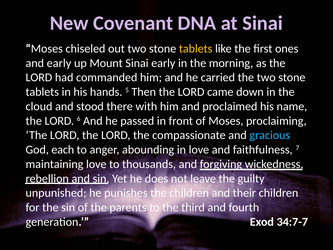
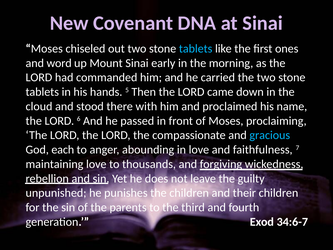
tablets colour: yellow -> light blue (196, 49)
and early: early -> word (59, 63)
34:7-7: 34:7-7 -> 34:6-7 (292, 222)
